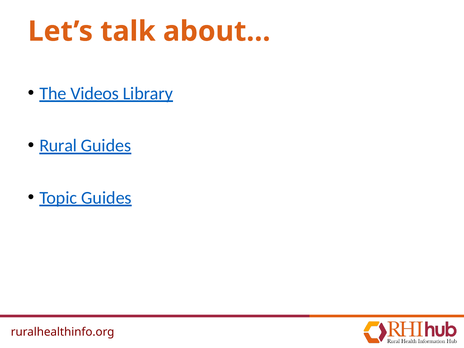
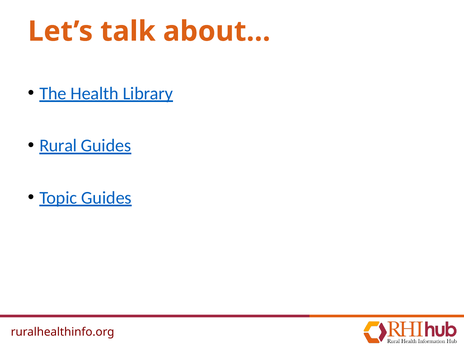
Videos: Videos -> Health (95, 93)
